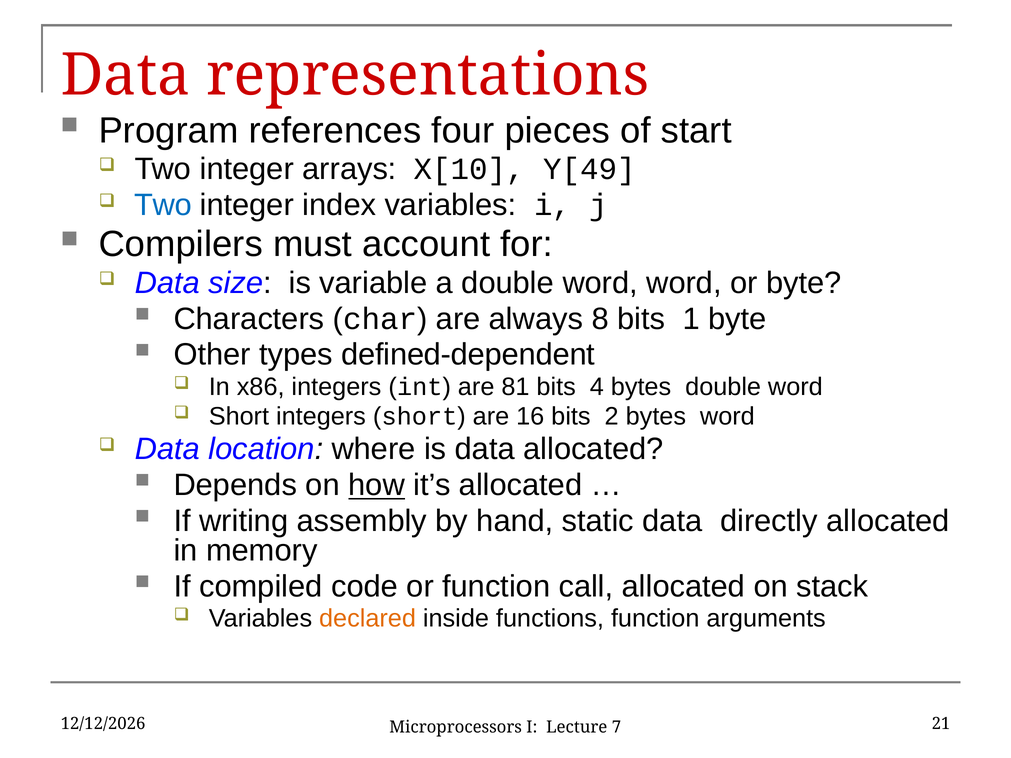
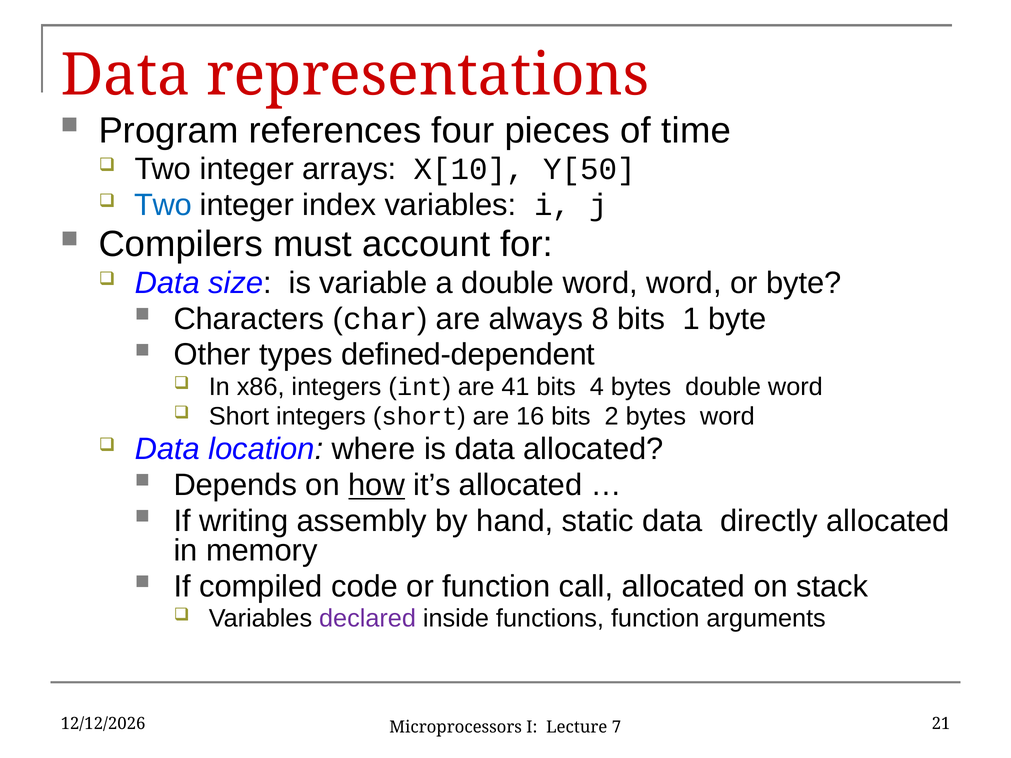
start: start -> time (696, 131)
Y[49: Y[49 -> Y[50 (590, 169)
81: 81 -> 41 (515, 387)
declared colour: orange -> purple (368, 619)
